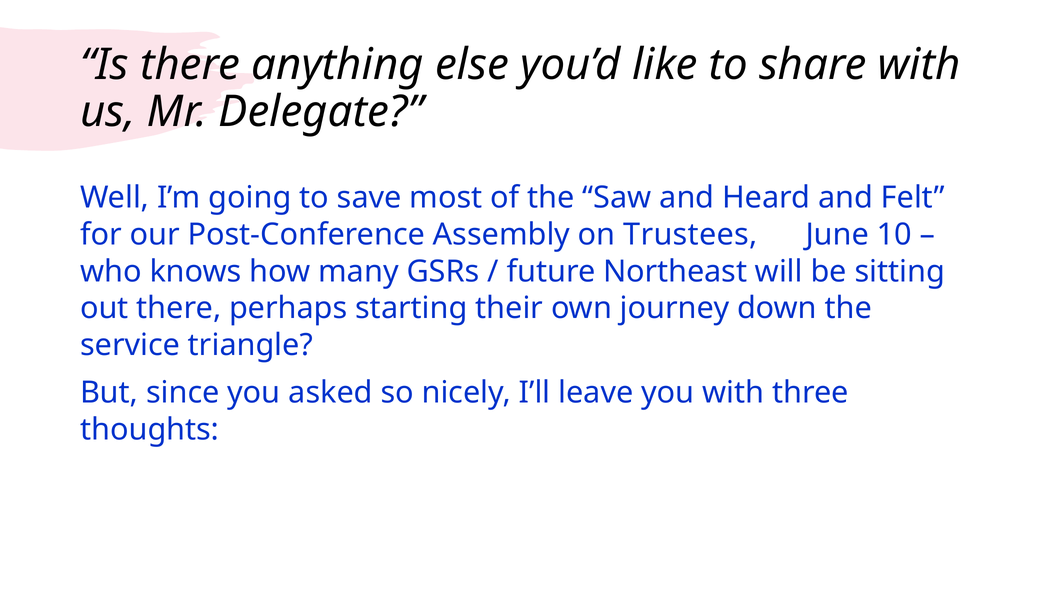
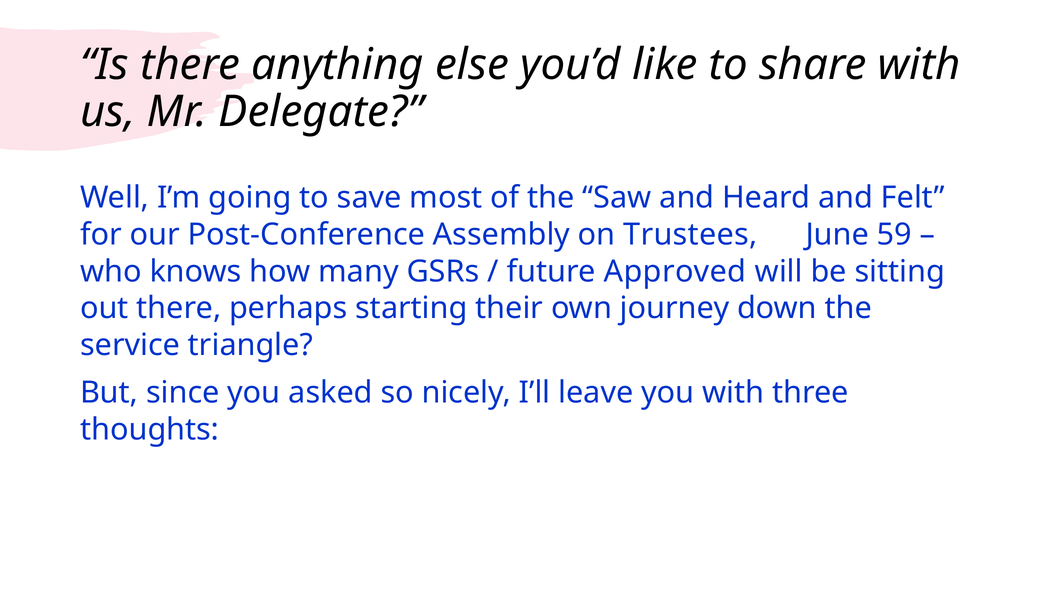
10: 10 -> 59 (894, 235)
Northeast: Northeast -> Approved (675, 272)
